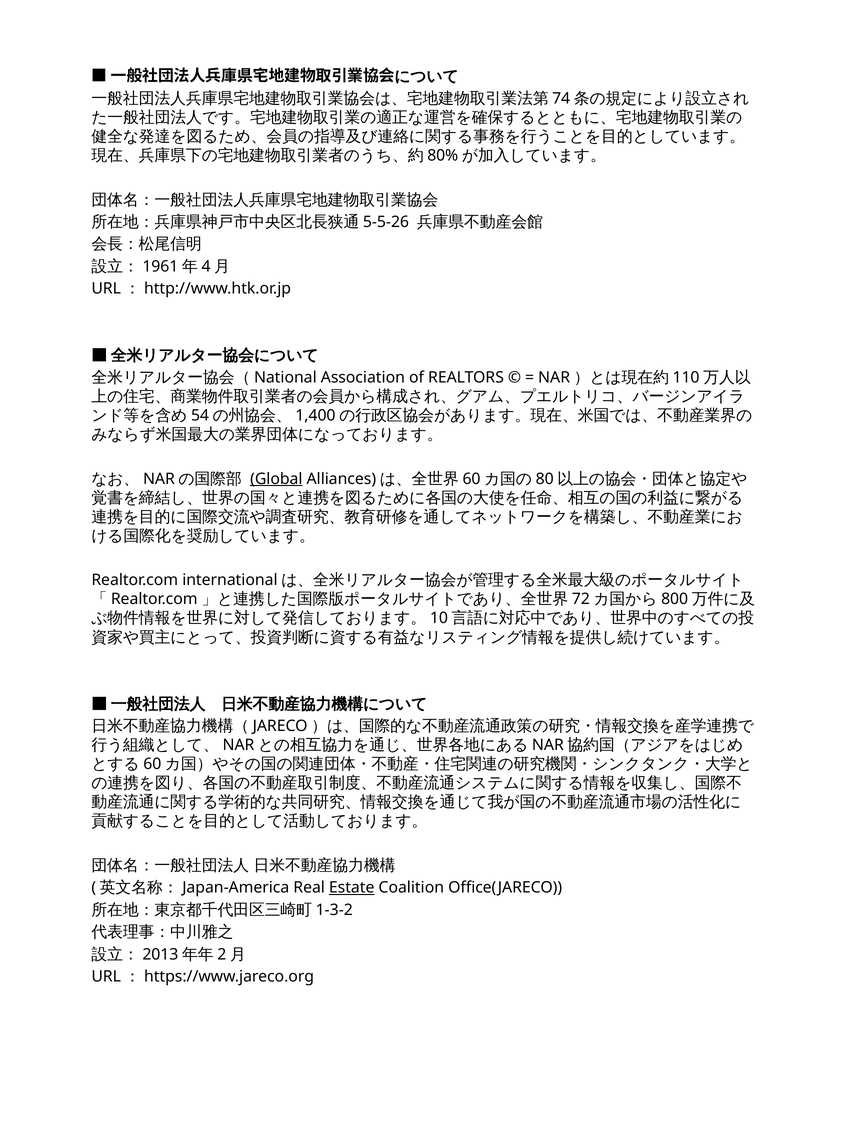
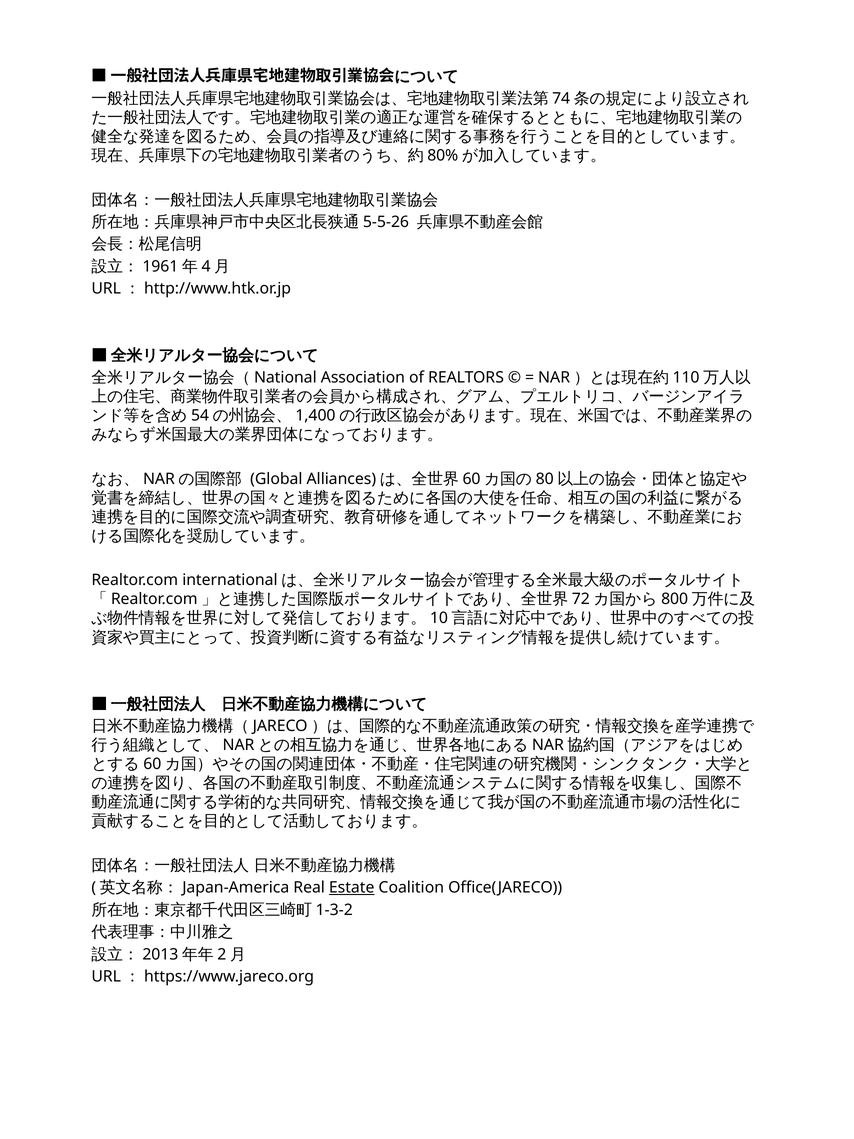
Global underline: present -> none (276, 479)
